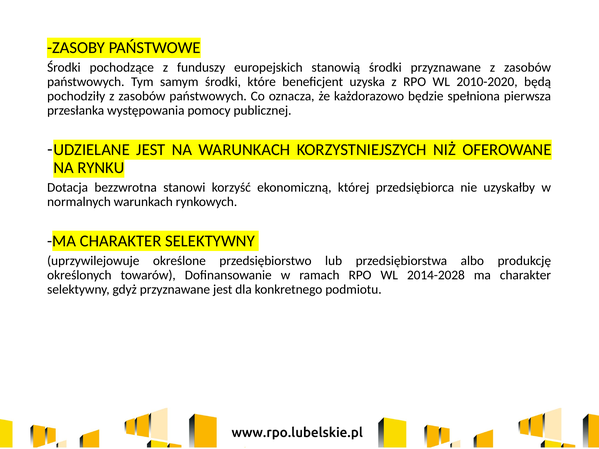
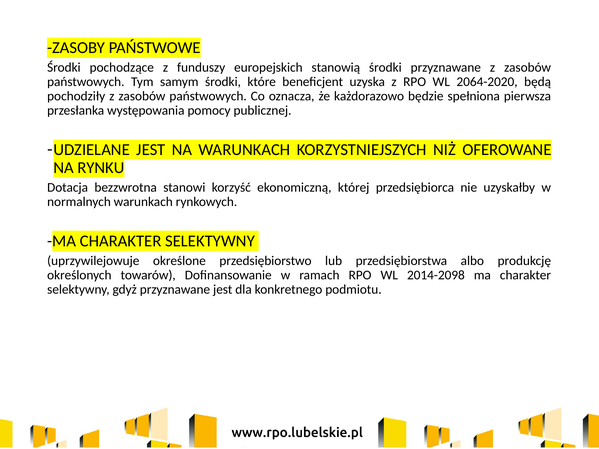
2010-2020: 2010-2020 -> 2064-2020 (487, 82)
2014-2028: 2014-2028 -> 2014-2098 (436, 275)
